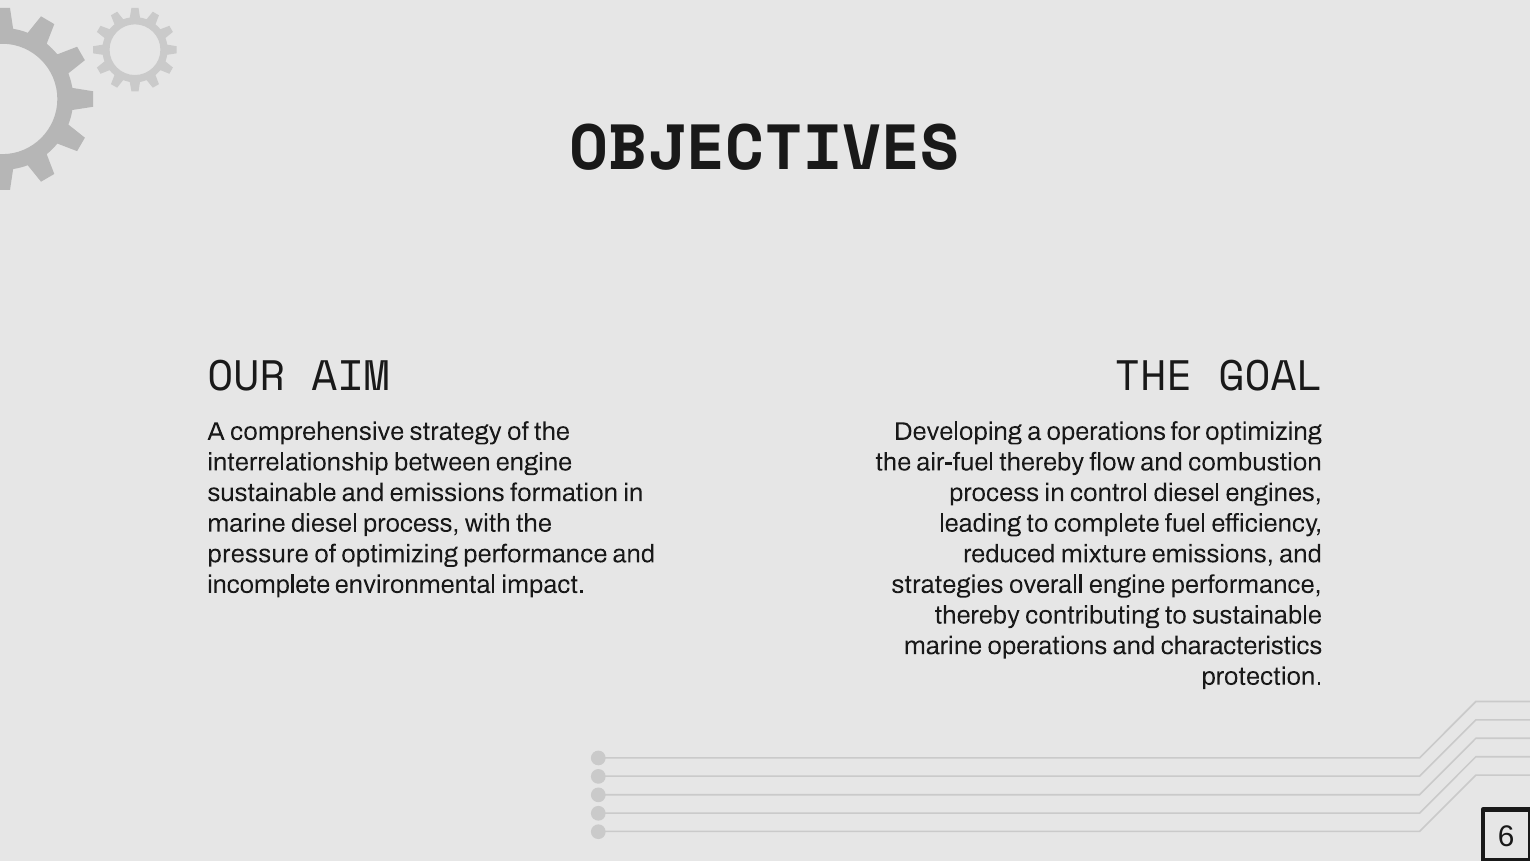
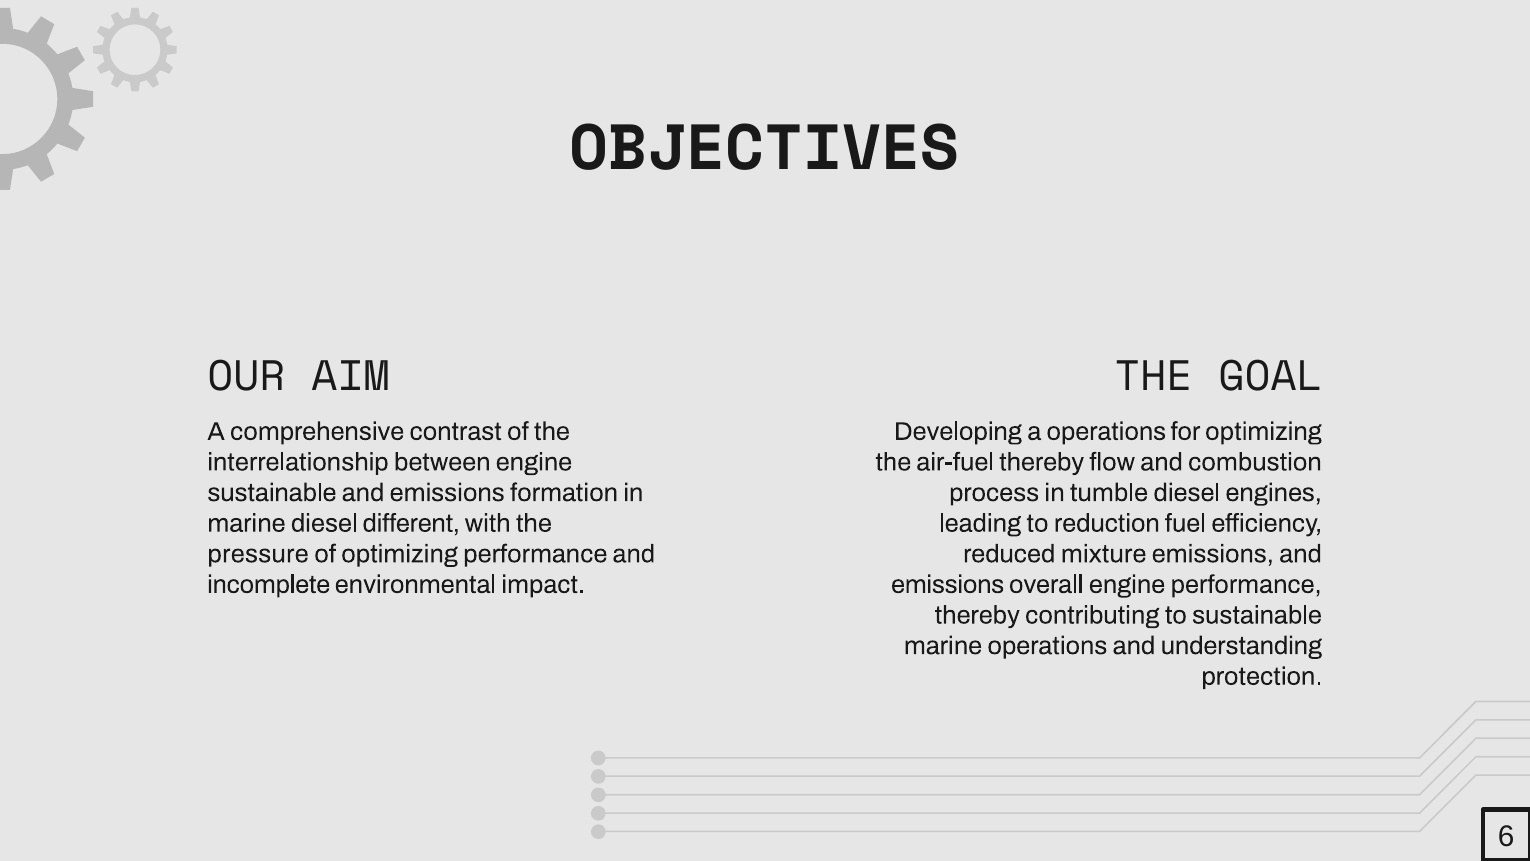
strategy: strategy -> contrast (456, 431)
control: control -> tumble (1109, 492)
diesel process: process -> different (411, 523)
complete: complete -> reduction (1107, 523)
strategies: strategies -> emissions (948, 584)
characteristics: characteristics -> understanding (1241, 645)
